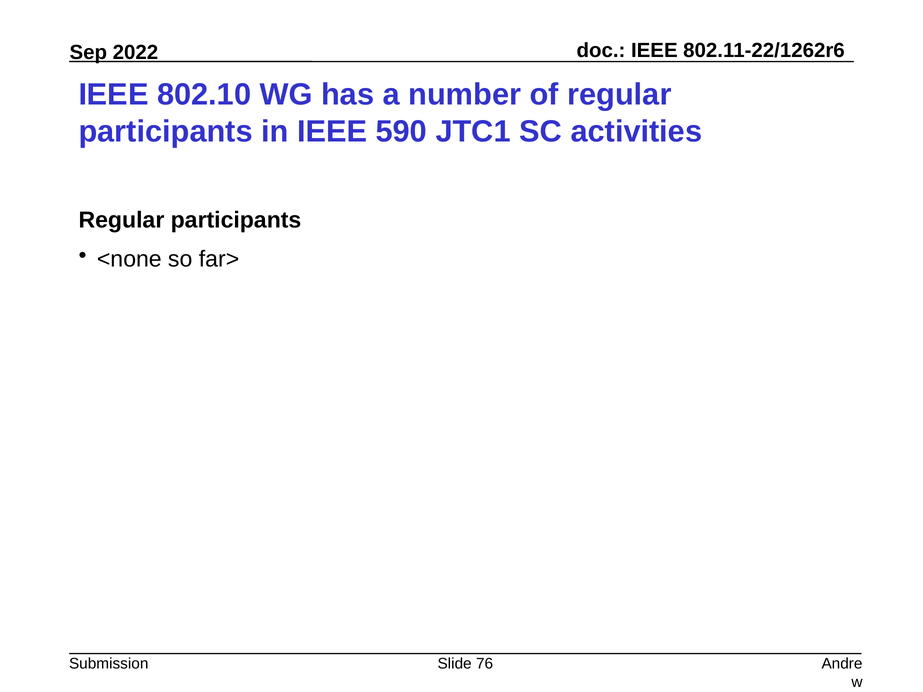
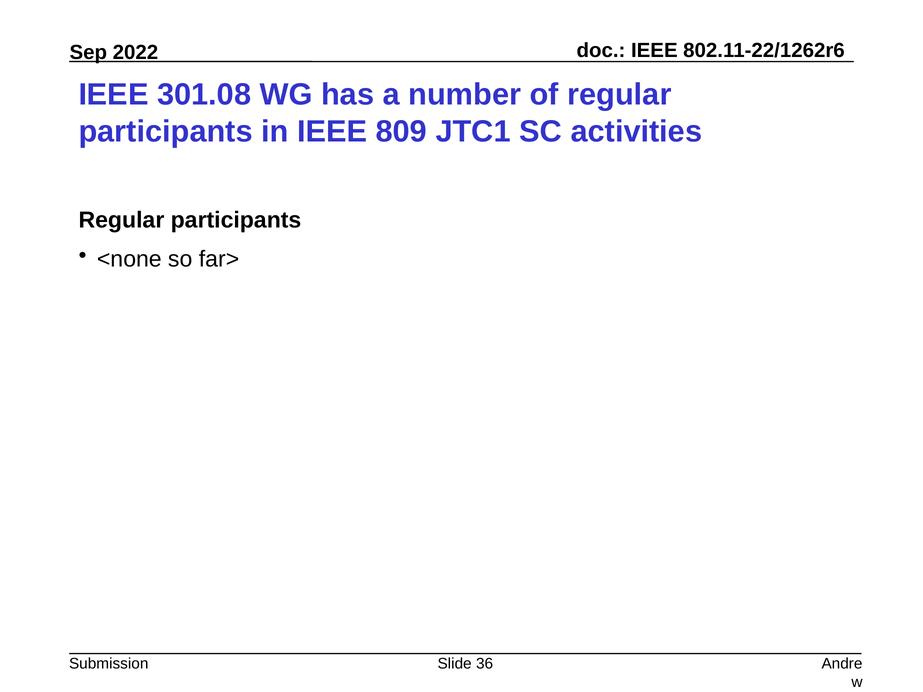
802.10: 802.10 -> 301.08 (204, 94)
590: 590 -> 809 (401, 131)
76: 76 -> 36 (485, 664)
